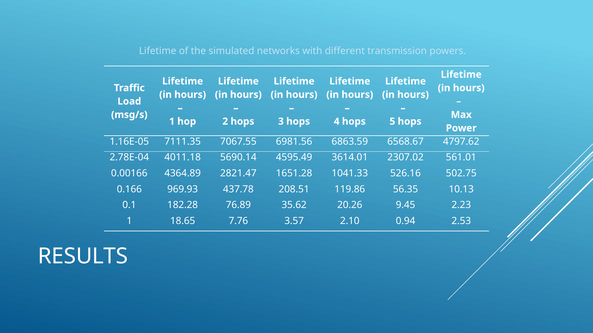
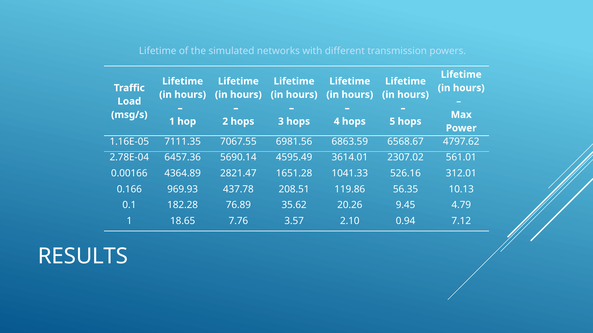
4011.18: 4011.18 -> 6457.36 (183, 158)
502.75: 502.75 -> 312.01 (461, 174)
2.23: 2.23 -> 4.79 (461, 205)
2.53: 2.53 -> 7.12 (461, 221)
